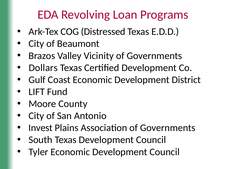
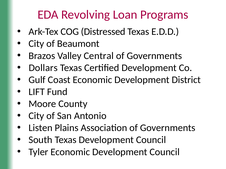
Vicinity: Vicinity -> Central (99, 56)
Invest: Invest -> Listen (41, 128)
